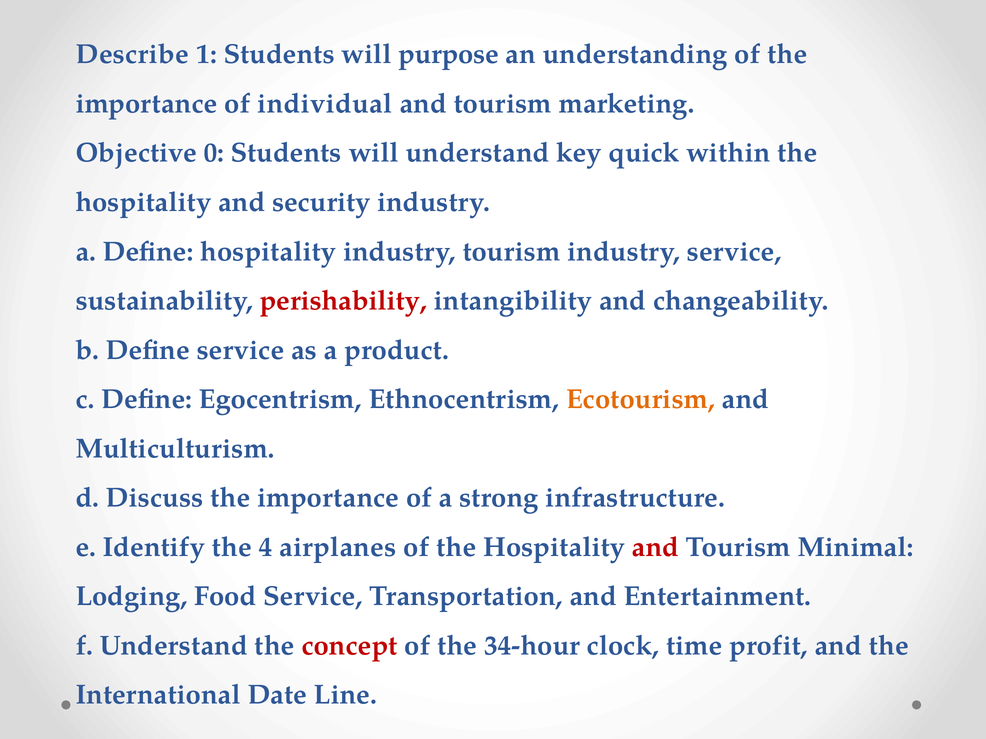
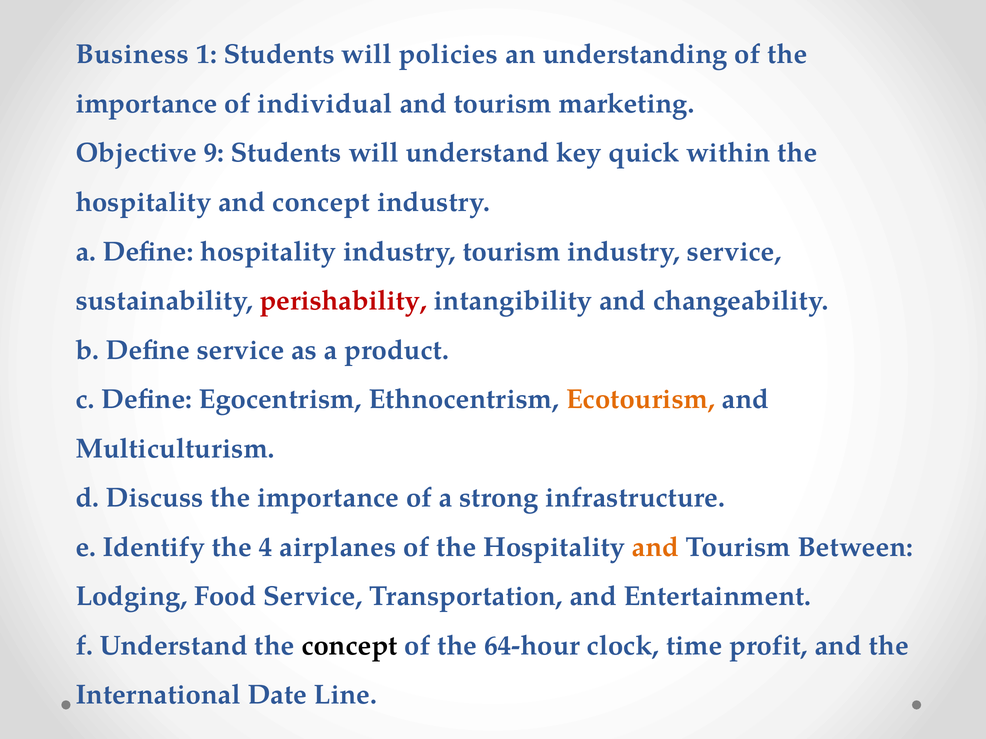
Describe: Describe -> Business (132, 54)
purpose: purpose -> policies (448, 54)
0: 0 -> 9 (214, 153)
and security: security -> concept (321, 202)
and colour: red -> orange (656, 547)
Minimal: Minimal -> Between (855, 547)
concept colour: red -> black (350, 646)
34-hour: 34-hour -> 64-hour (532, 646)
